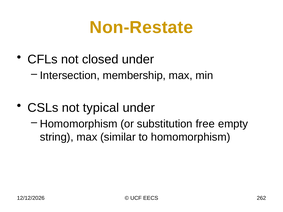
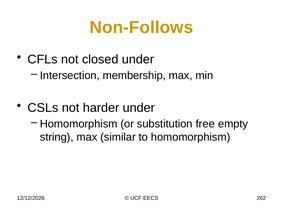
Non-Restate: Non-Restate -> Non-Follows (141, 27)
typical: typical -> harder (101, 108)
